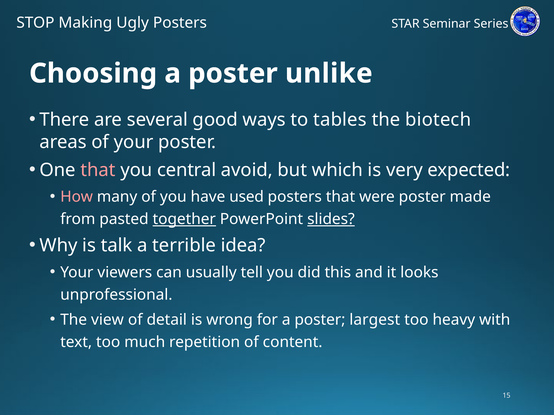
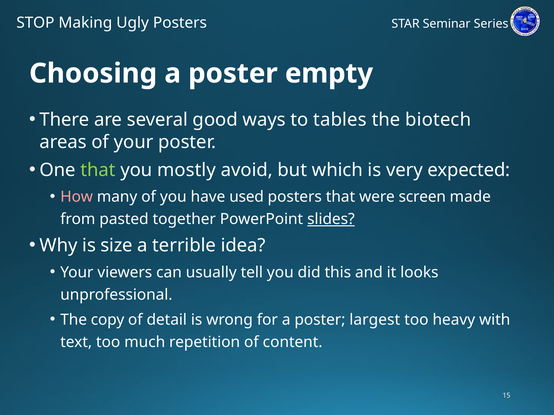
unlike: unlike -> empty (329, 74)
that colour: pink -> light green (98, 170)
central: central -> mostly (187, 170)
were poster: poster -> screen (422, 197)
together underline: present -> none (184, 219)
talk: talk -> size (117, 246)
view: view -> copy (108, 320)
